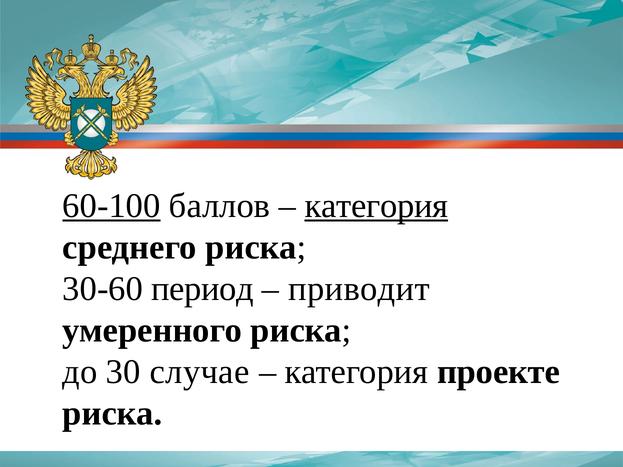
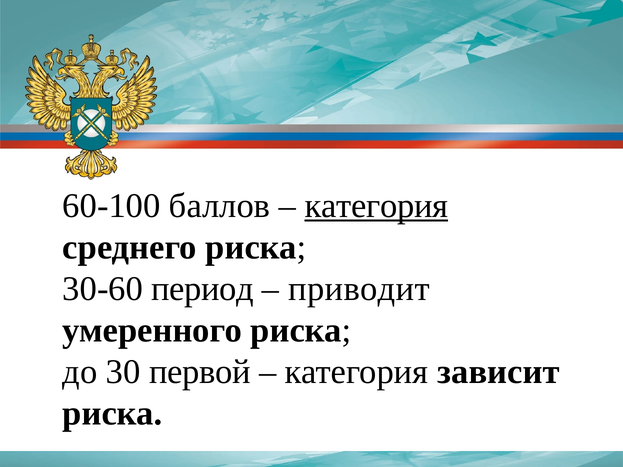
60-100 underline: present -> none (111, 206)
случае: случае -> первой (200, 372)
проекте: проекте -> зависит (498, 372)
